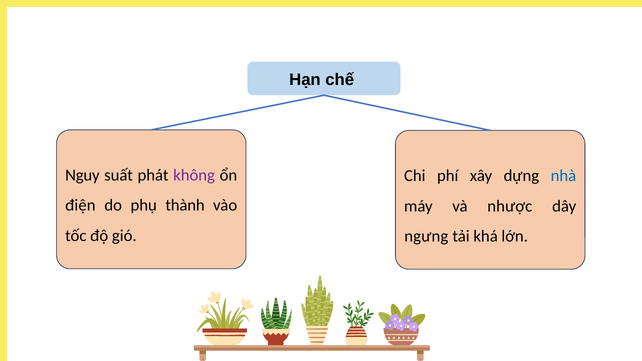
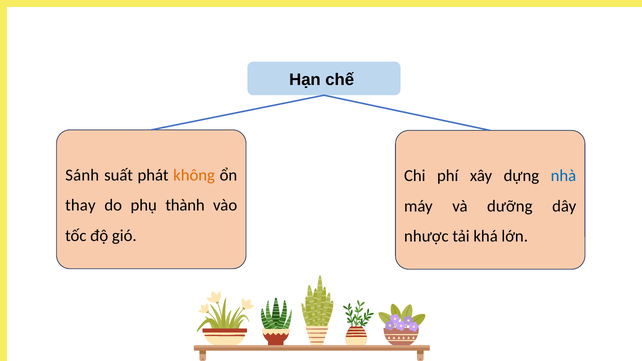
Nguy: Nguy -> Sánh (82, 175)
không colour: purple -> orange (194, 175)
điện: điện -> thay (80, 206)
nhược: nhược -> dưỡng (510, 206)
ngưng: ngưng -> nhược (426, 236)
